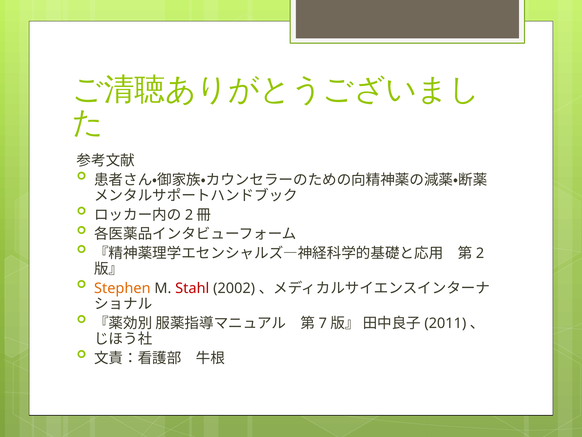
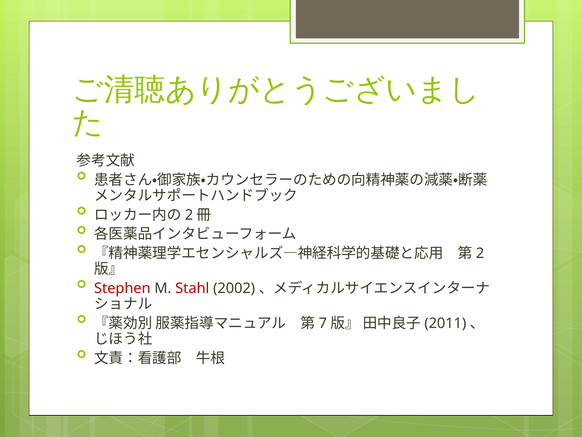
Stephen colour: orange -> red (122, 288)
